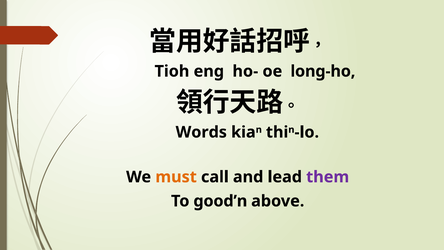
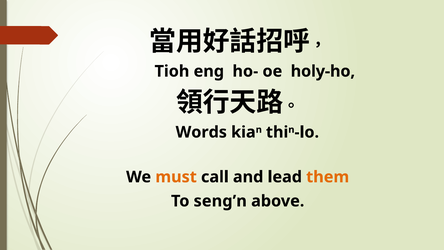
long-ho: long-ho -> holy-ho (323, 71)
them colour: purple -> orange (328, 177)
good’n: good’n -> seng’n (220, 201)
